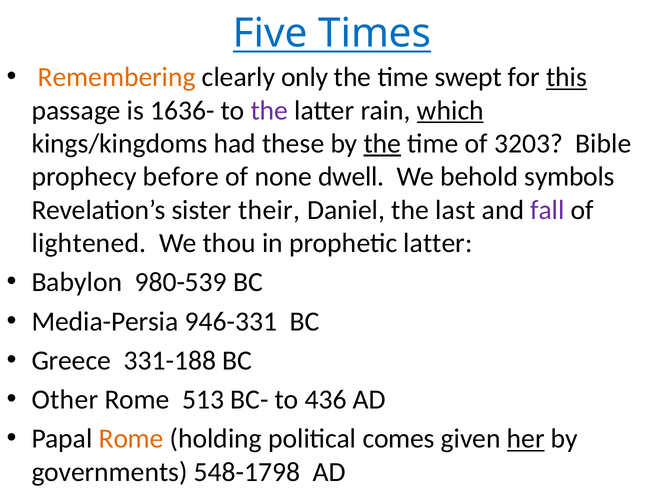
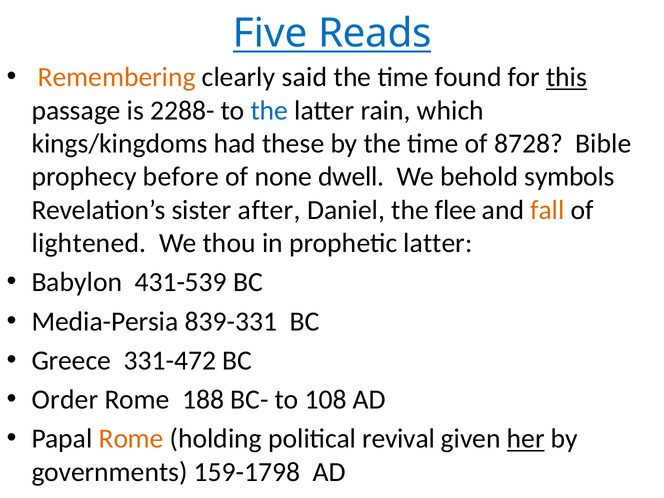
Times: Times -> Reads (375, 33)
only: only -> said (304, 77)
swept: swept -> found (468, 77)
1636-: 1636- -> 2288- (182, 110)
the colour: purple -> blue (269, 110)
which underline: present -> none (450, 110)
the underline: present -> none (382, 144)
3203: 3203 -> 8728 (529, 144)
their: their -> after (269, 210)
last: last -> flee (456, 210)
fall colour: purple -> orange (547, 210)
980-539: 980-539 -> 431-539 (181, 282)
946-331: 946-331 -> 839-331 (231, 321)
331-188: 331-188 -> 331-472 (170, 361)
Other: Other -> Order (65, 400)
513: 513 -> 188 (203, 400)
436: 436 -> 108 (326, 400)
comes: comes -> revival (399, 439)
548-1798: 548-1798 -> 159-1798 (247, 472)
